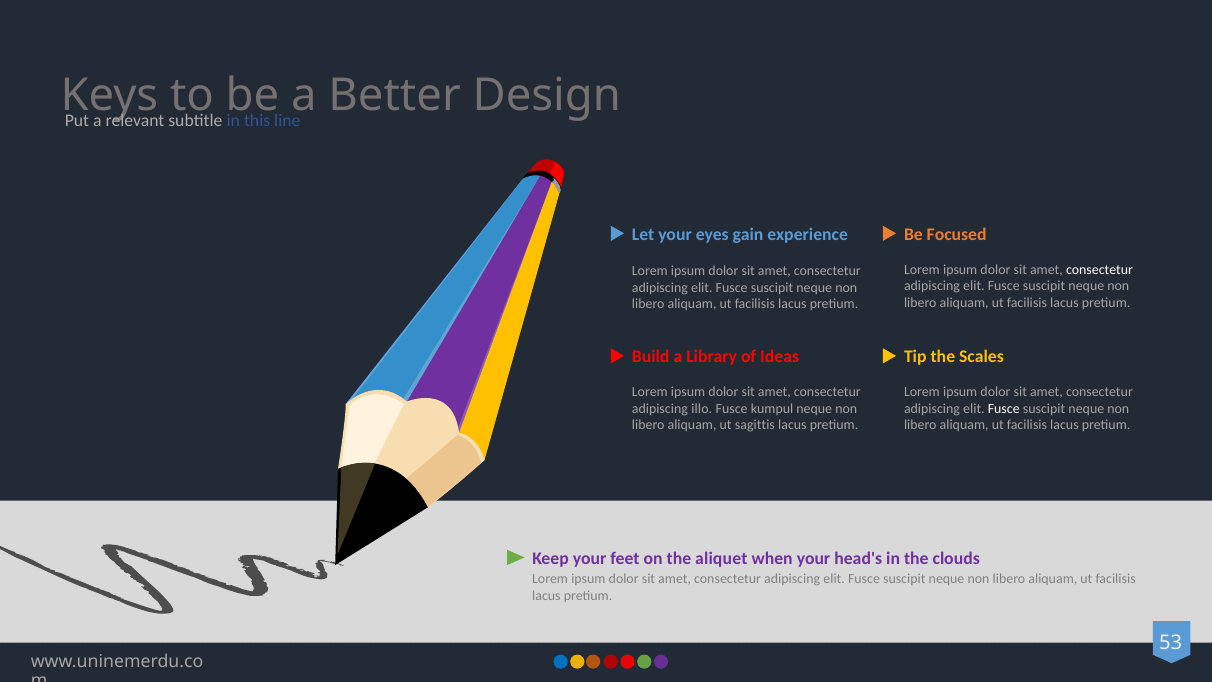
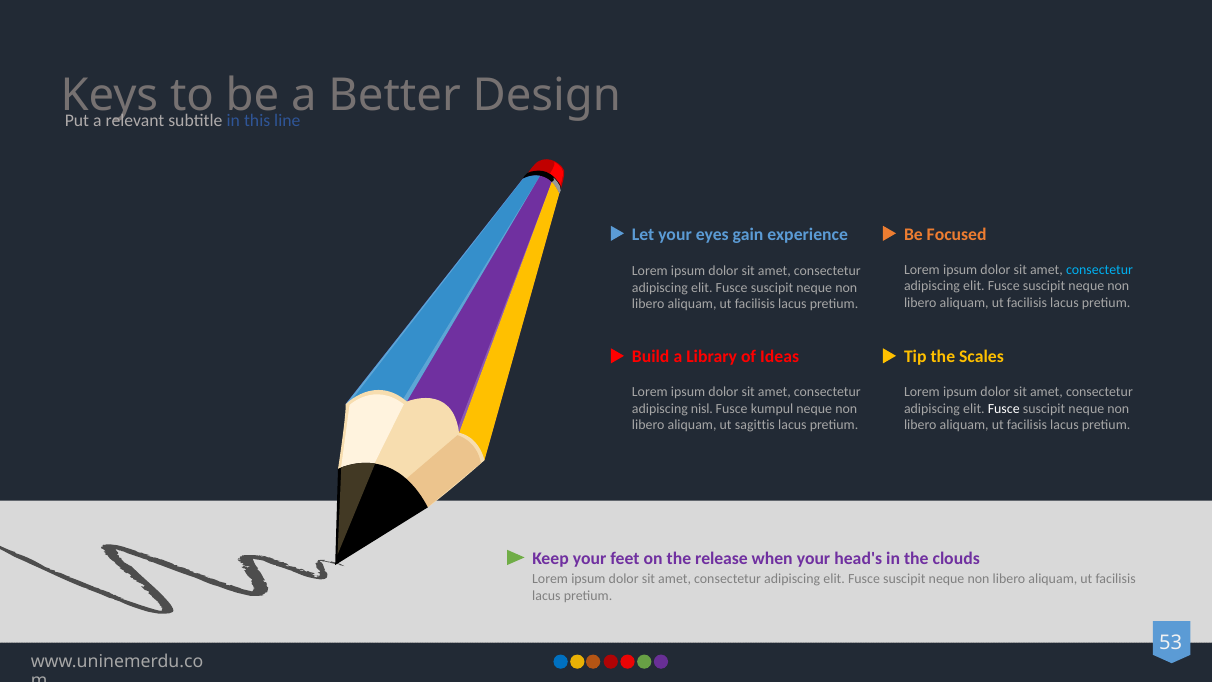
consectetur colour: white -> light blue (1099, 269)
illo: illo -> nisl (702, 409)
aliquet: aliquet -> release (721, 558)
